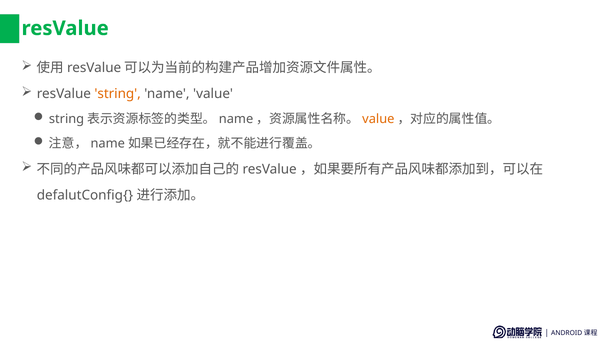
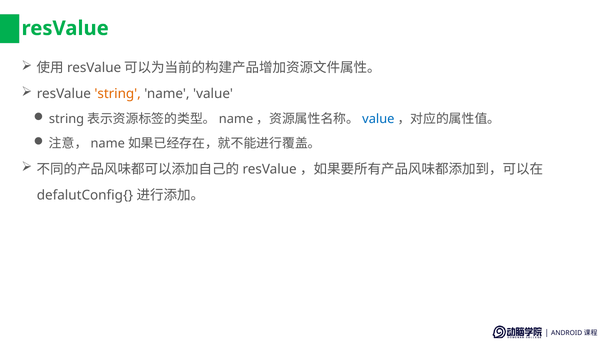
value colour: orange -> blue (378, 119)
